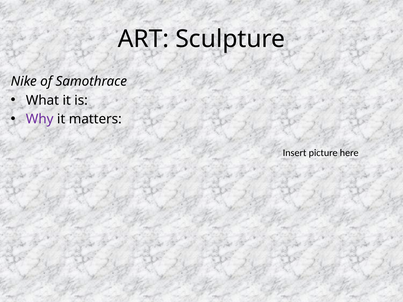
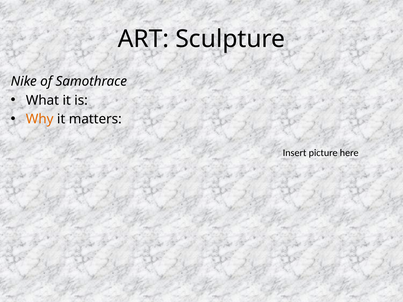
Why colour: purple -> orange (40, 119)
